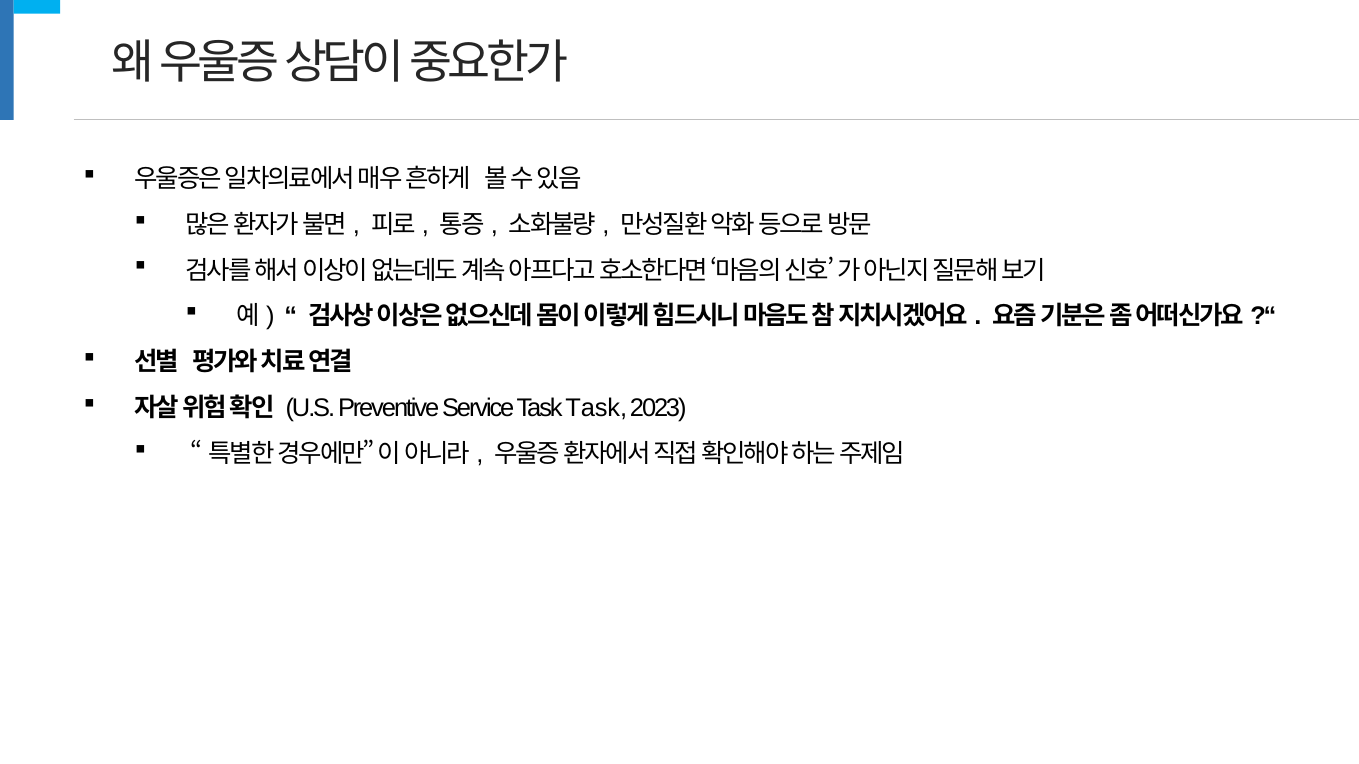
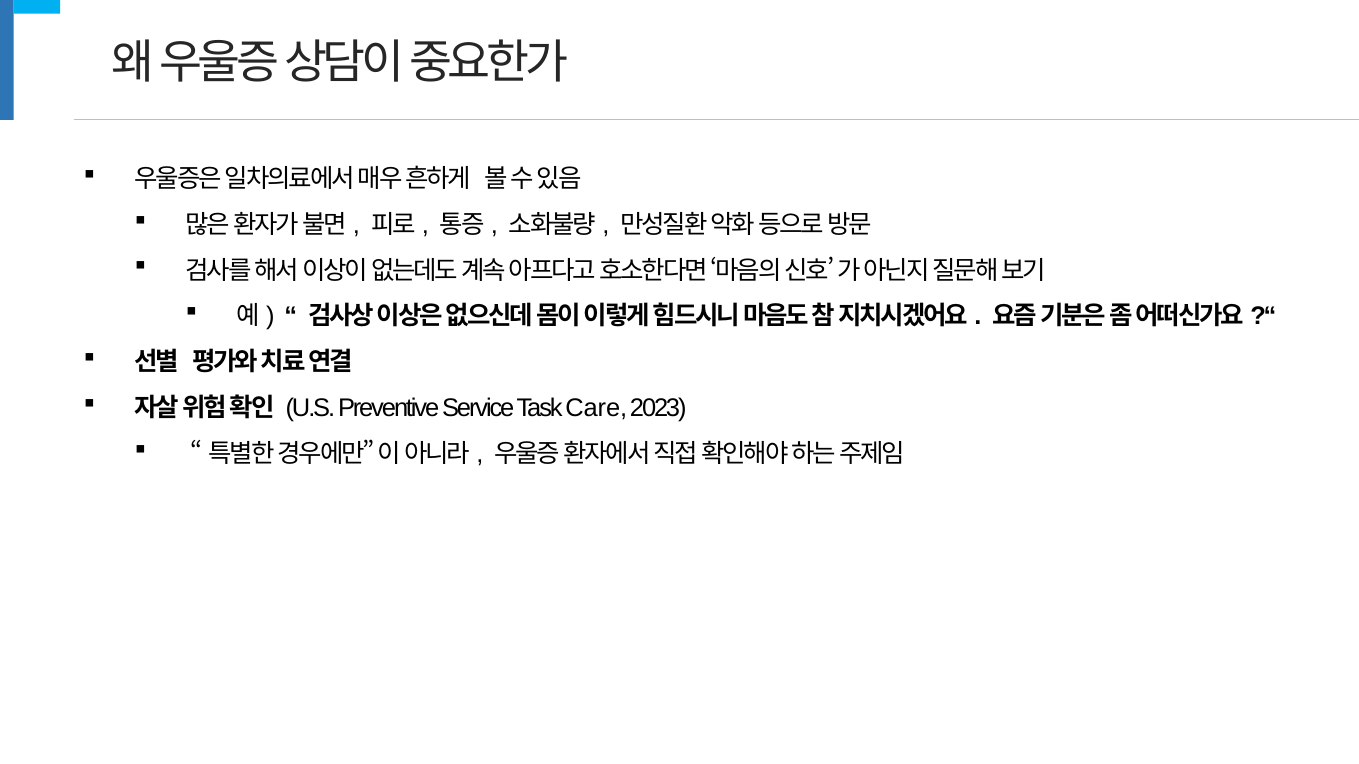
Task Task: Task -> Care (596, 408)
